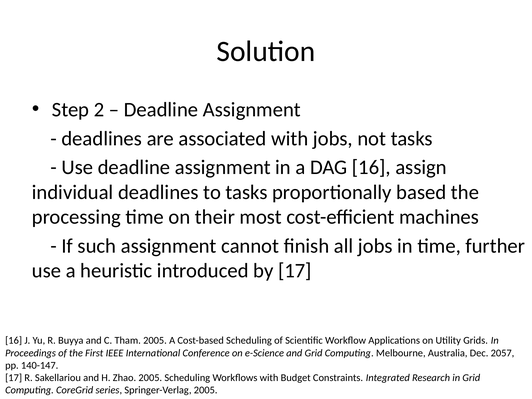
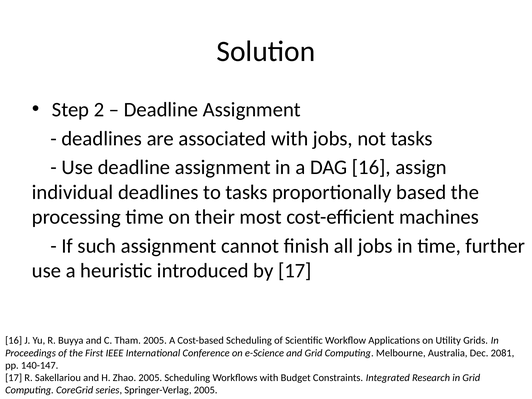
2057: 2057 -> 2081 (503, 353)
